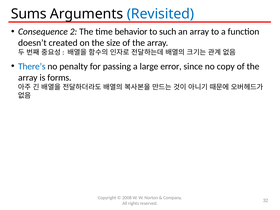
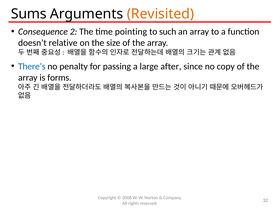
Revisited colour: blue -> orange (160, 14)
behavior: behavior -> pointing (131, 32)
created: created -> relative (63, 43)
error: error -> after (171, 66)
